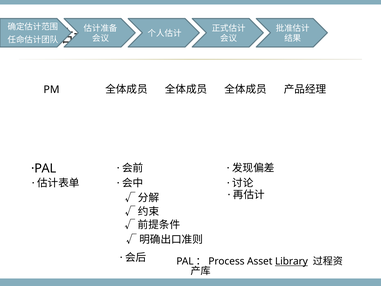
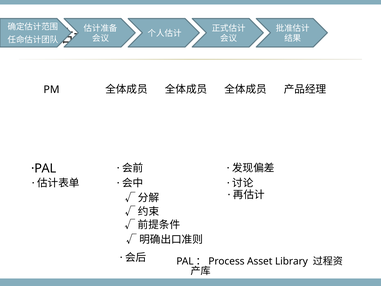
Library underline: present -> none (291, 261)
